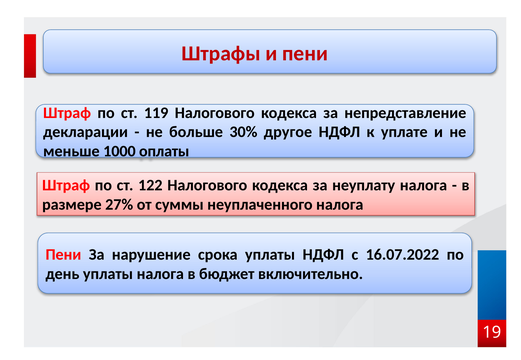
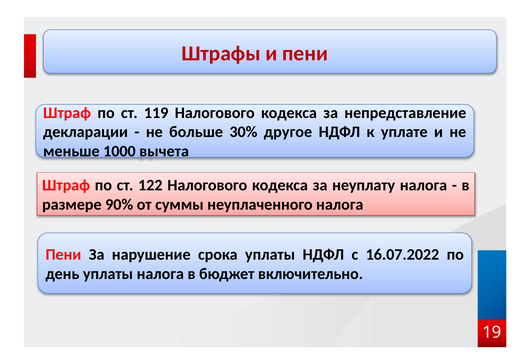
оплаты: оплаты -> вычета (164, 151)
27%: 27% -> 90% (119, 205)
